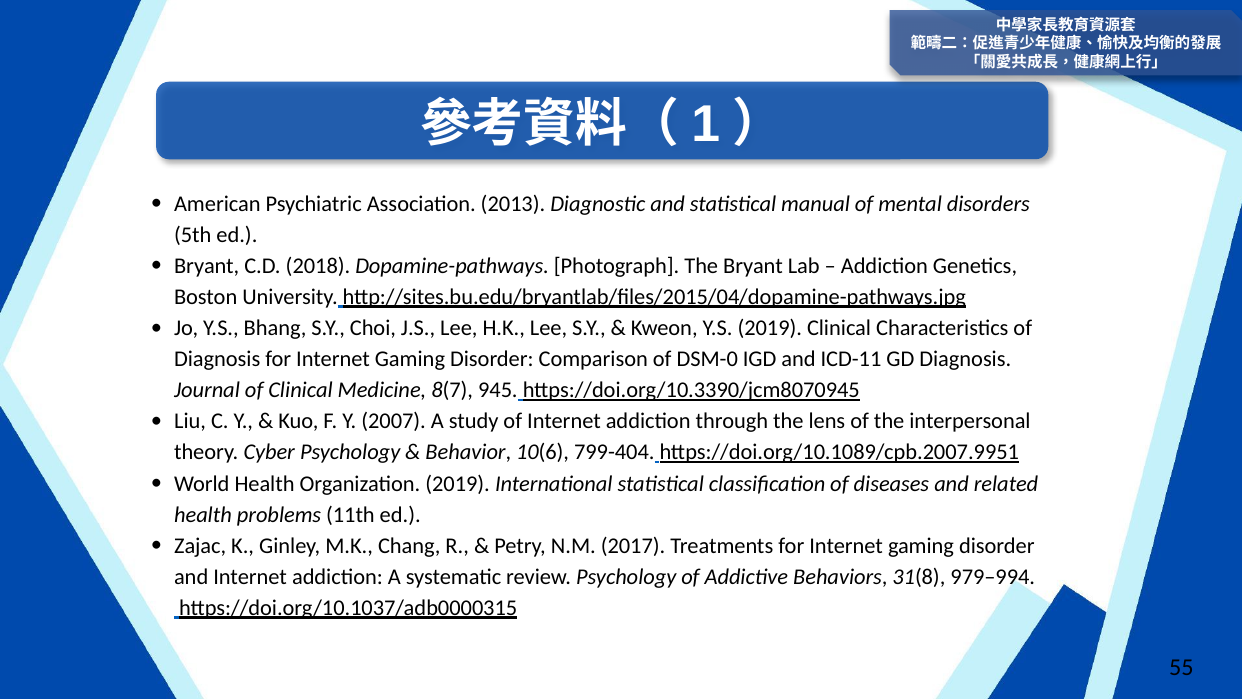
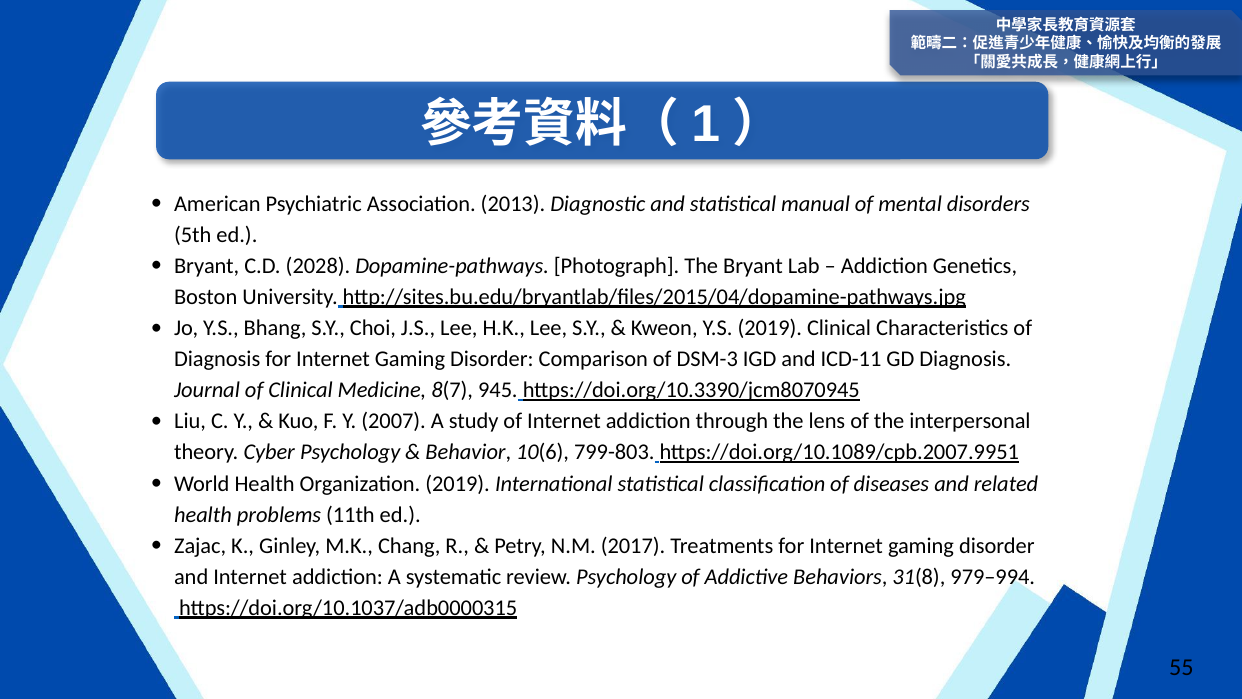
2018: 2018 -> 2028 (318, 266)
DSM-0: DSM-0 -> DSM-3 (707, 359)
799-404: 799-404 -> 799-803 (614, 452)
